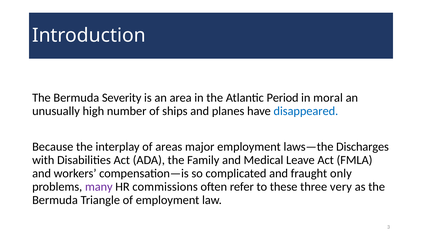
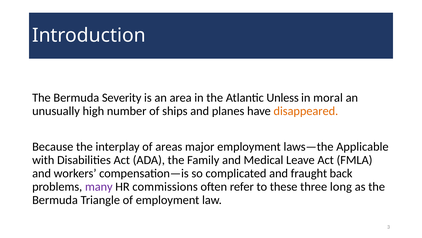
Period: Period -> Unless (283, 98)
disappeared colour: blue -> orange (306, 111)
Discharges: Discharges -> Applicable (362, 146)
only: only -> back (341, 173)
very: very -> long (341, 186)
